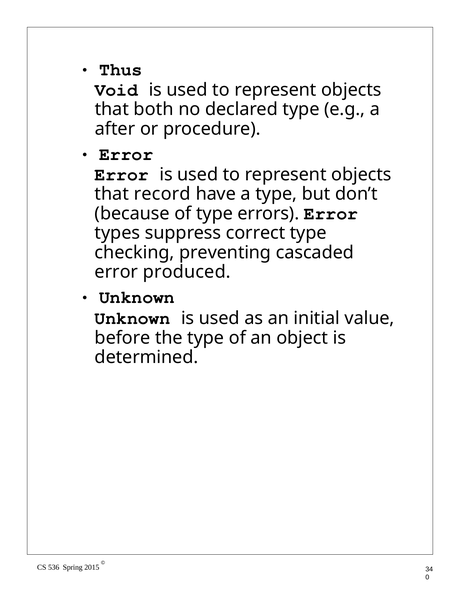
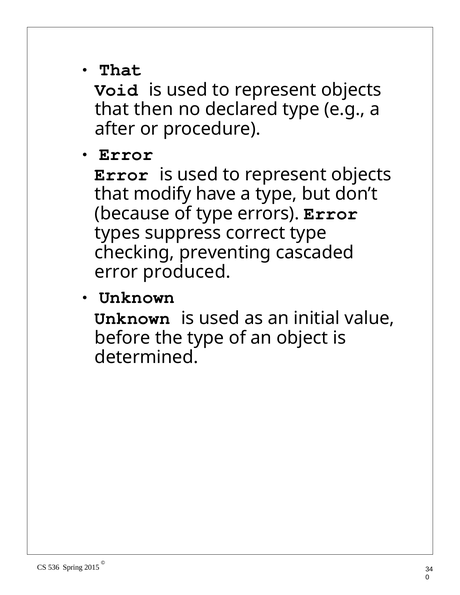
Thus: Thus -> That (121, 70)
both: both -> then (154, 109)
record: record -> modify (162, 194)
